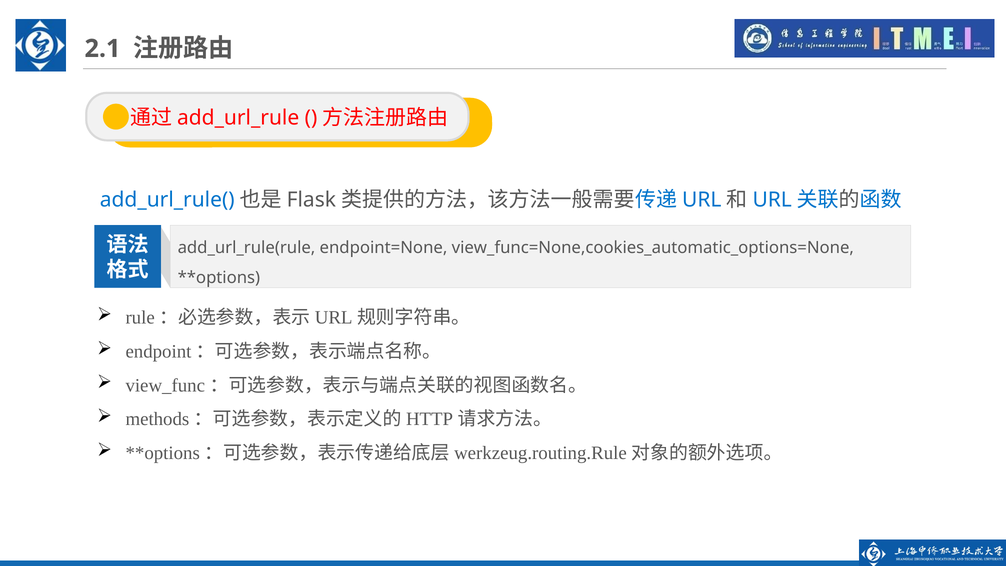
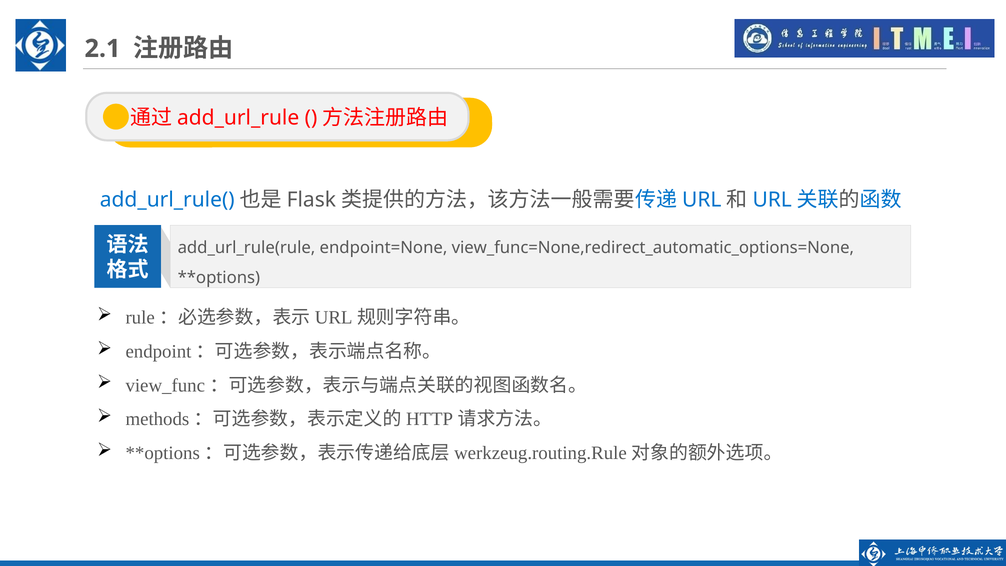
view_func=None,cookies_automatic_options=None: view_func=None,cookies_automatic_options=None -> view_func=None,redirect_automatic_options=None (653, 248)
